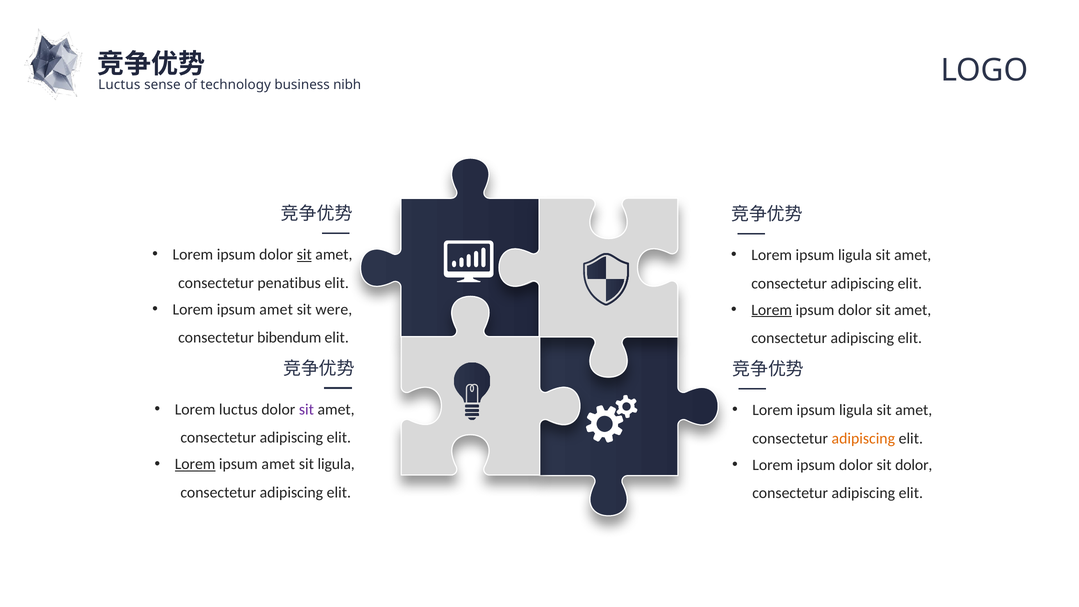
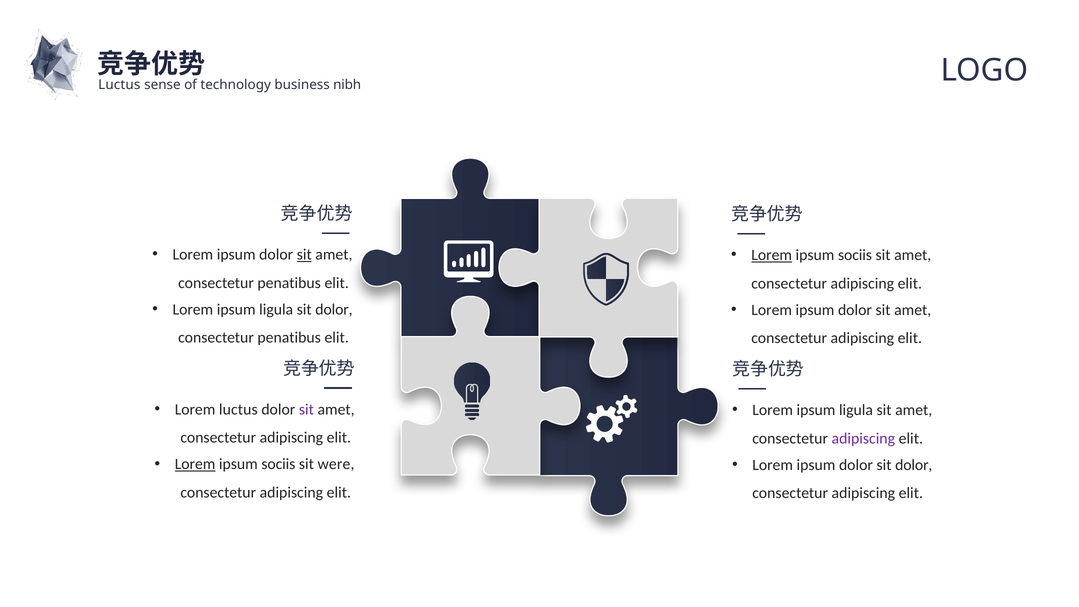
Lorem underline: none -> present (772, 255)
ligula: ligula -> sociis (855, 255)
amet: amet -> ligula (276, 309)
were: were -> dolor (334, 309)
Lorem underline: present -> none (772, 310)
bibendum: bibendum -> penatibus (289, 338)
adipiscing colour: orange -> purple (863, 438)
amet: amet -> sociis (278, 464)
sit ligula: ligula -> were (336, 464)
